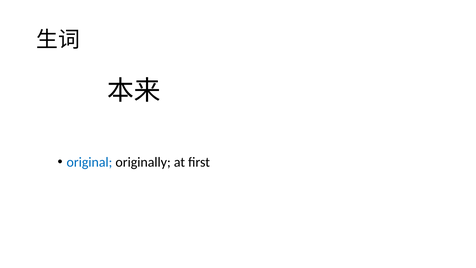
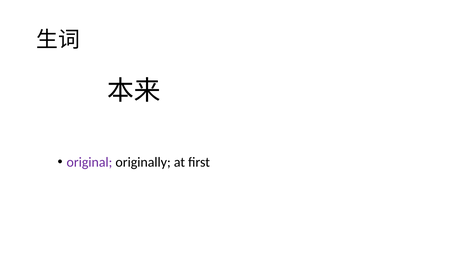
original colour: blue -> purple (89, 162)
